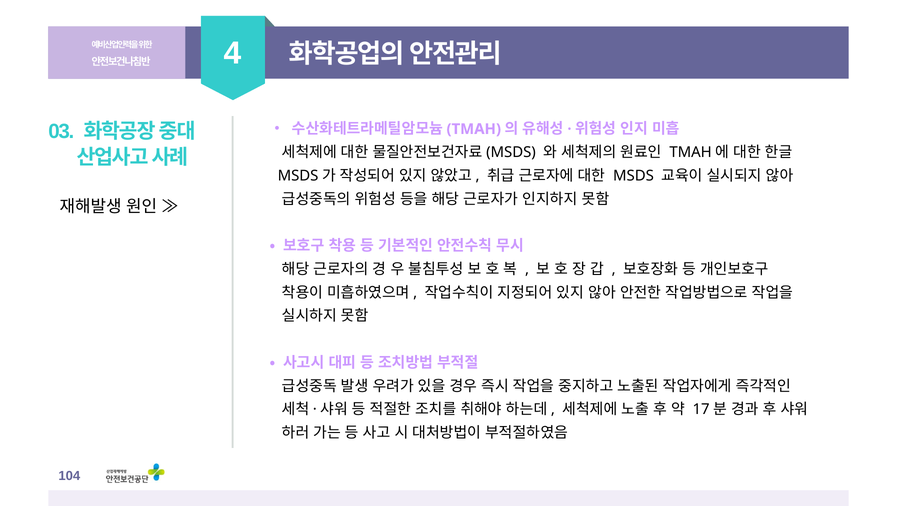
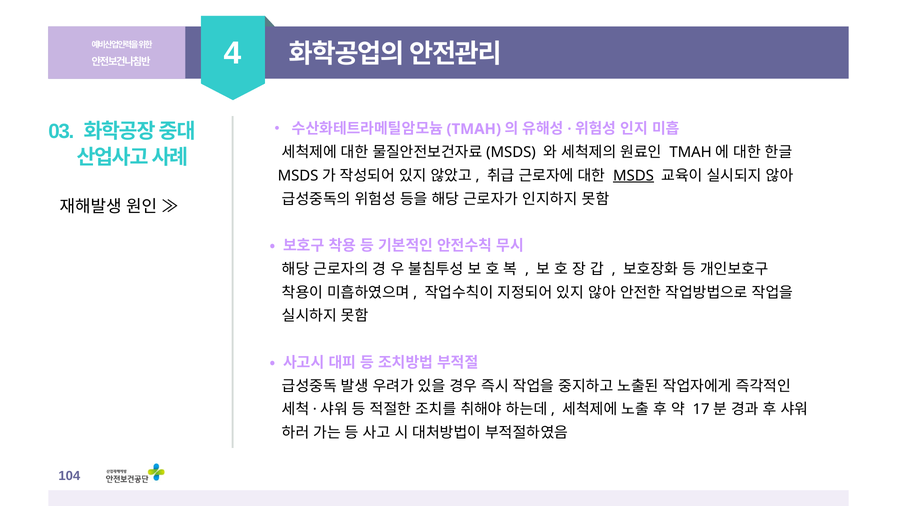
MSDS underline: none -> present (633, 176)
